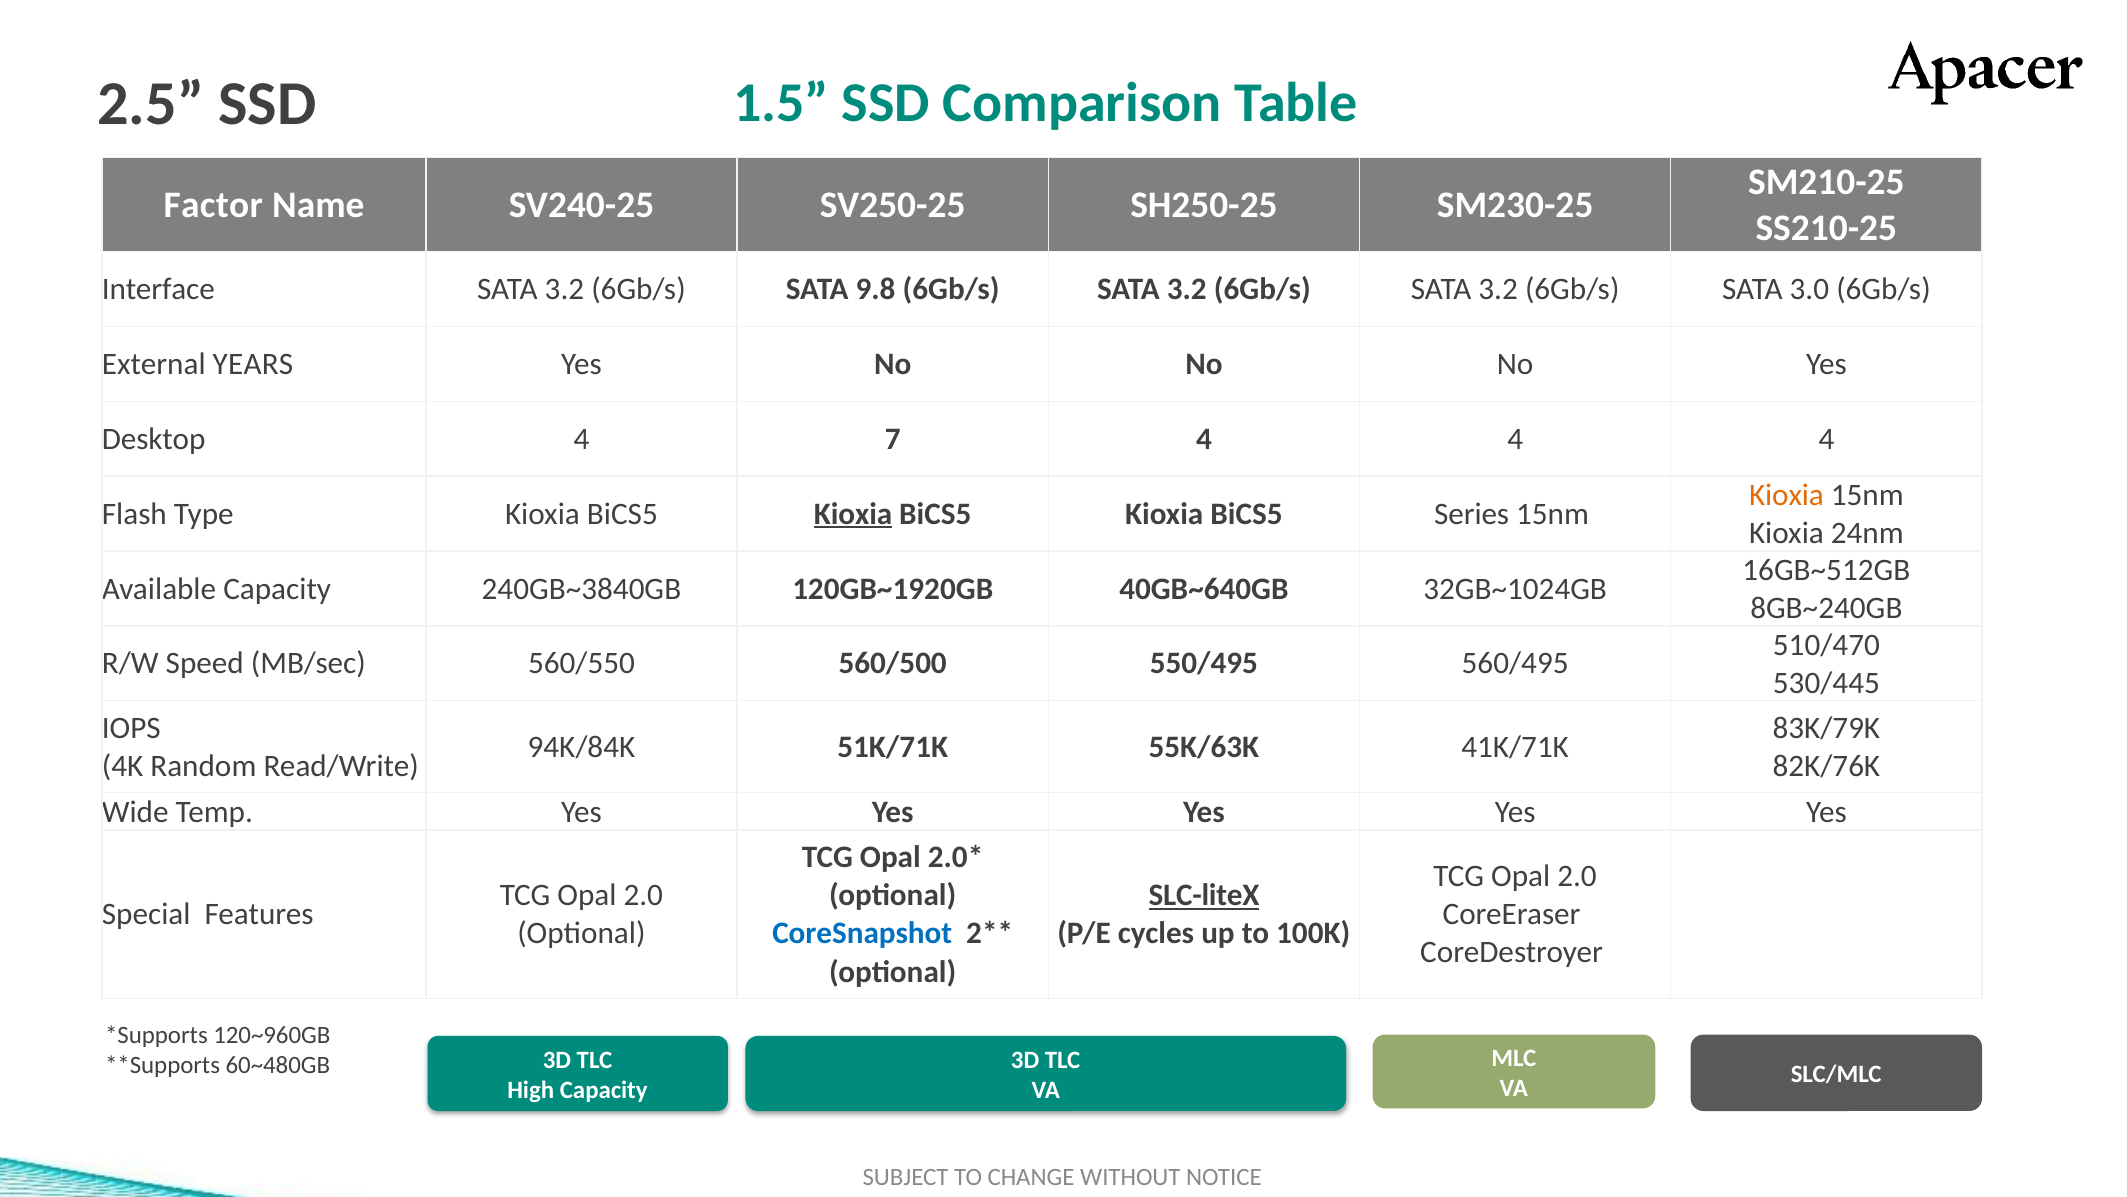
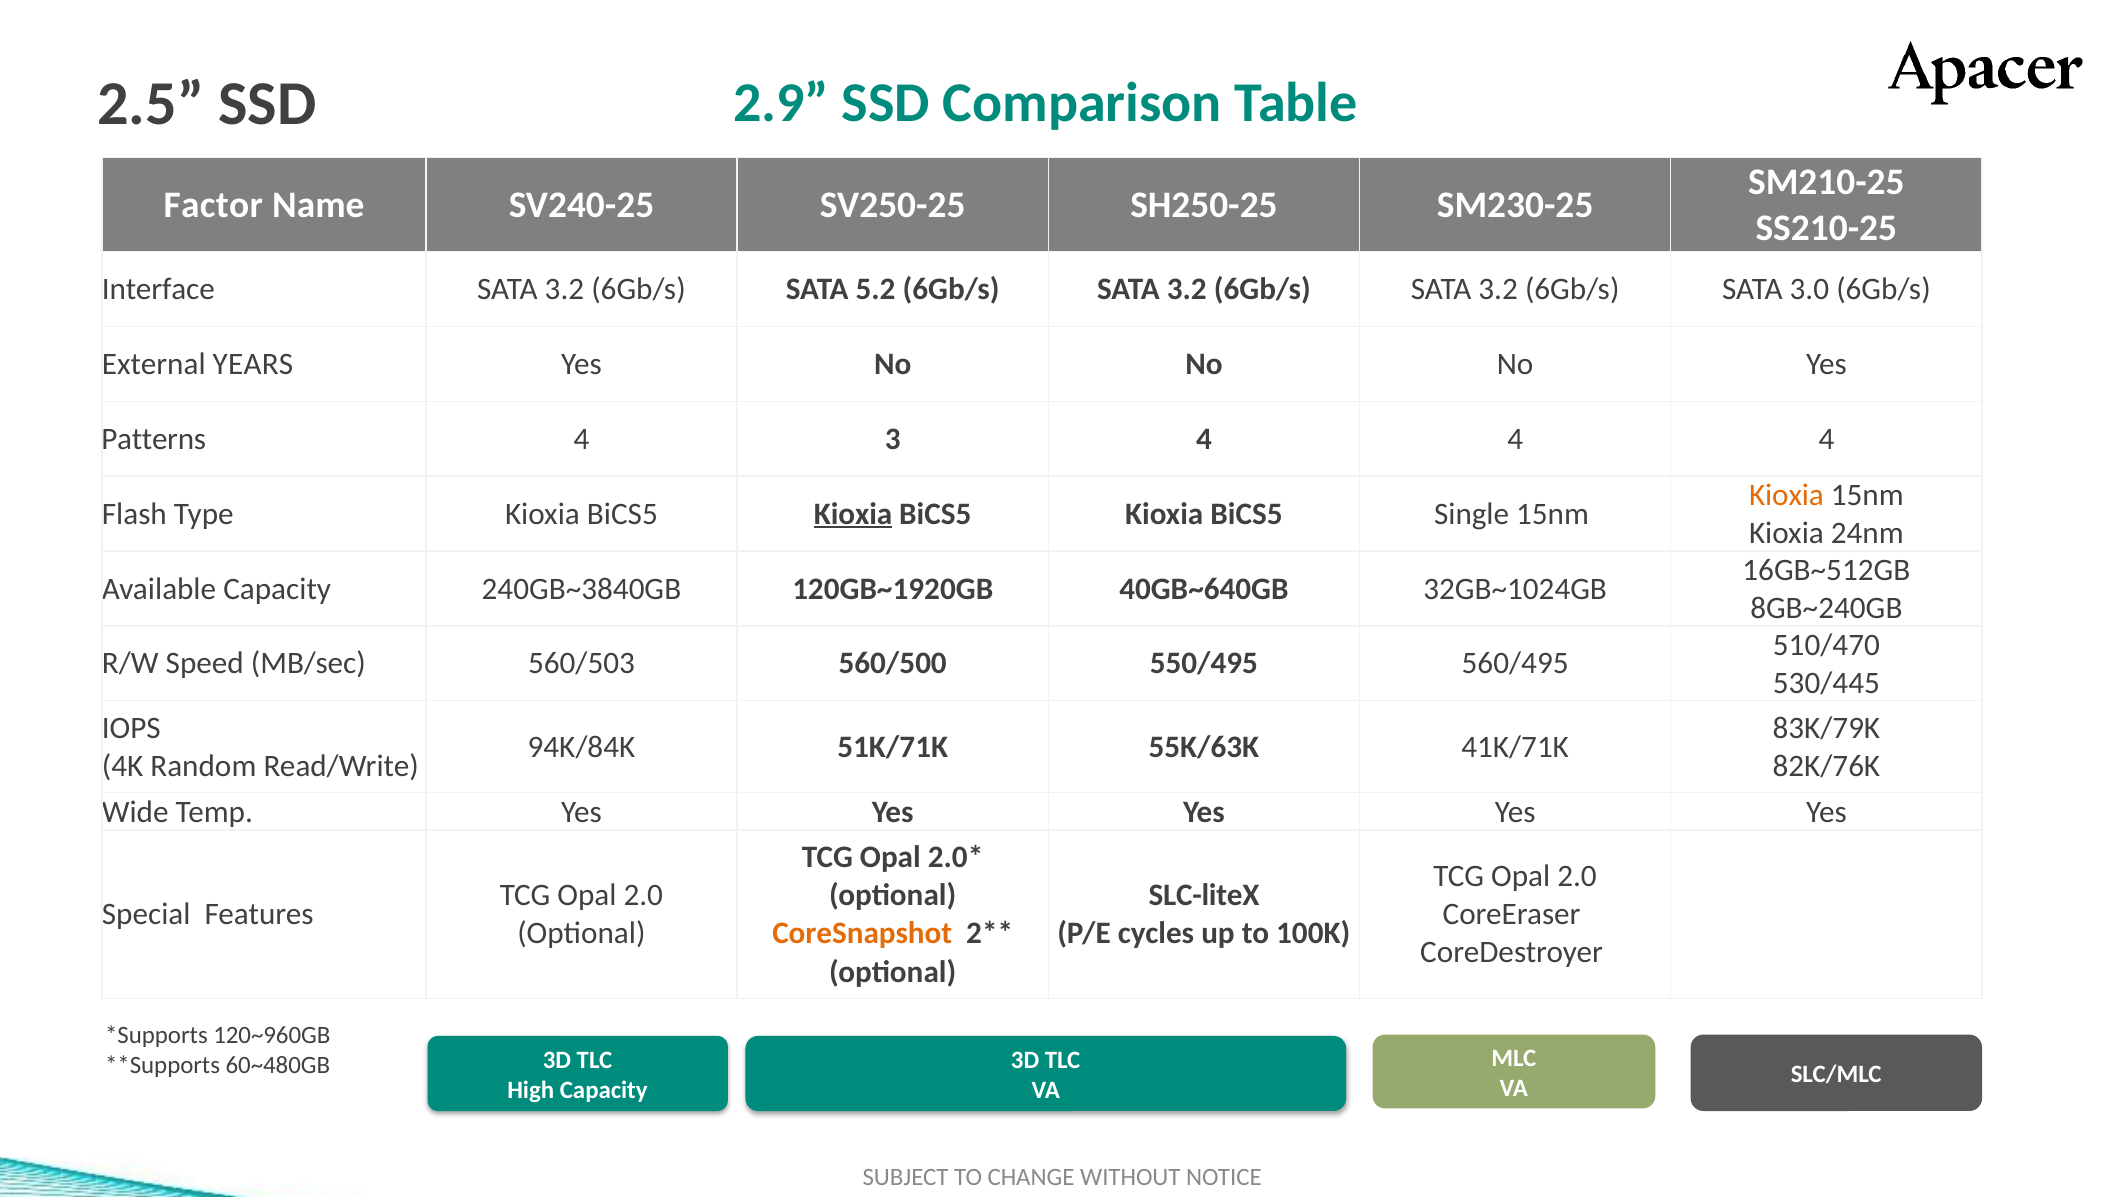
1.5: 1.5 -> 2.9 (781, 103)
9.8: 9.8 -> 5.2 (876, 289)
Desktop: Desktop -> Patterns (154, 439)
7: 7 -> 3 (893, 439)
Series: Series -> Single (1472, 514)
560/550: 560/550 -> 560/503 (581, 663)
SLC-liteX underline: present -> none (1204, 895)
CoreSnapshot colour: blue -> orange (862, 933)
